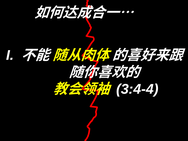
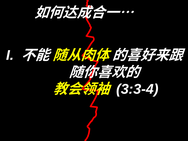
3:4-4: 3:4-4 -> 3:3-4 (137, 89)
